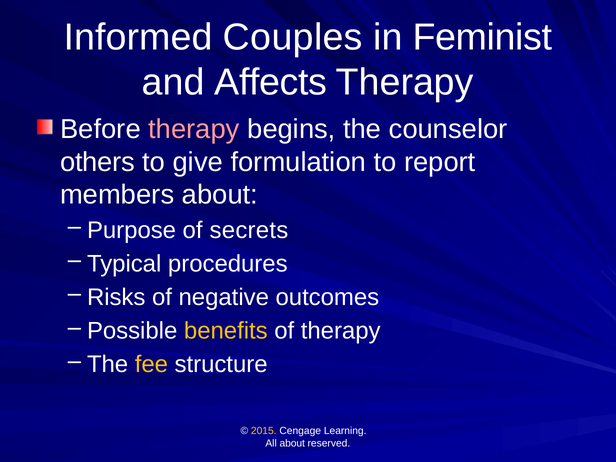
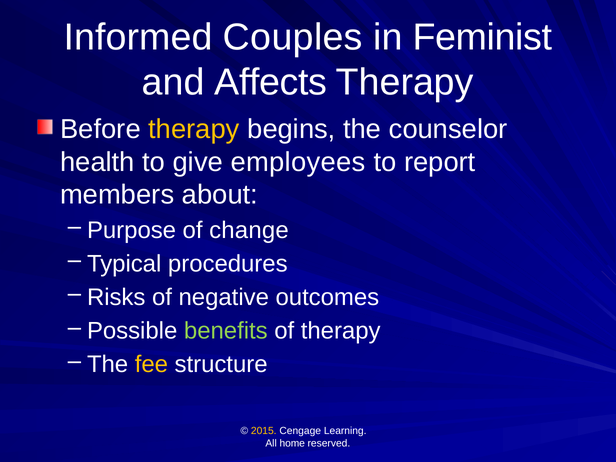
therapy colour: pink -> yellow (194, 129)
others: others -> health (97, 162)
formulation: formulation -> employees (298, 162)
secrets: secrets -> change (249, 230)
benefits colour: yellow -> light green (226, 331)
All about: about -> home (292, 443)
